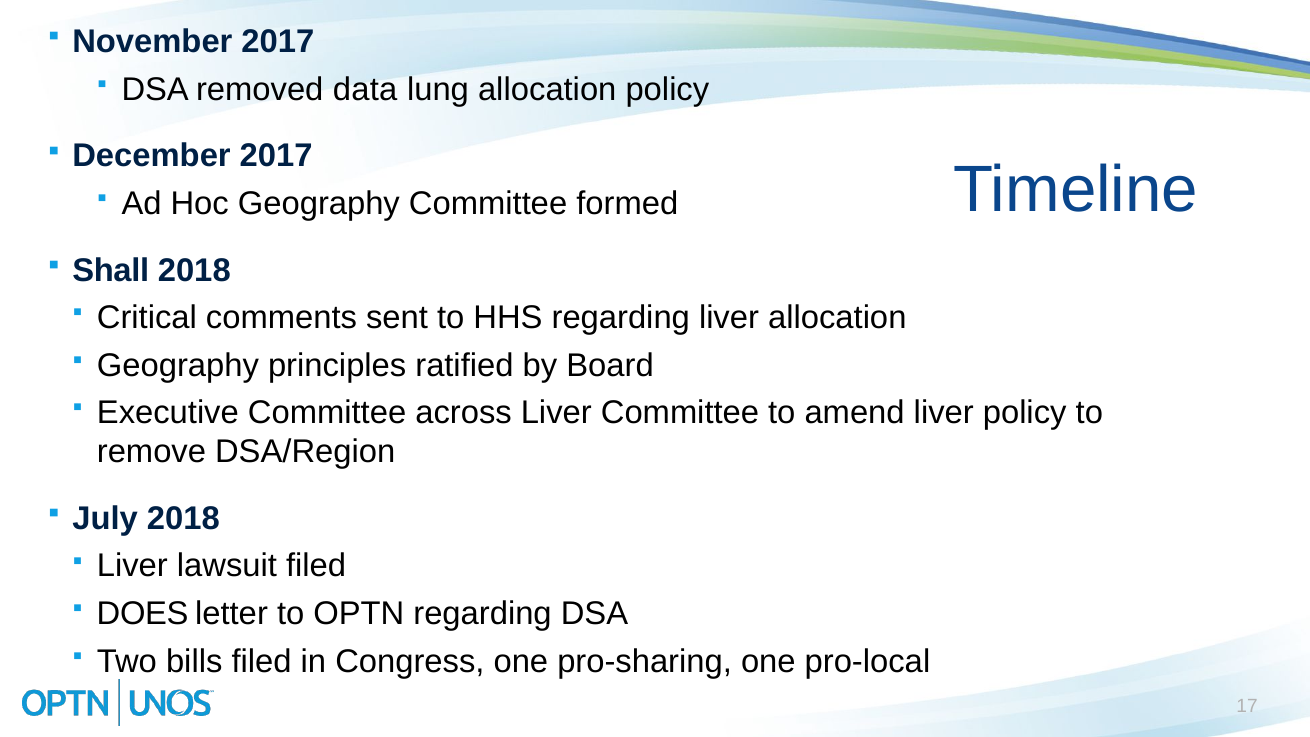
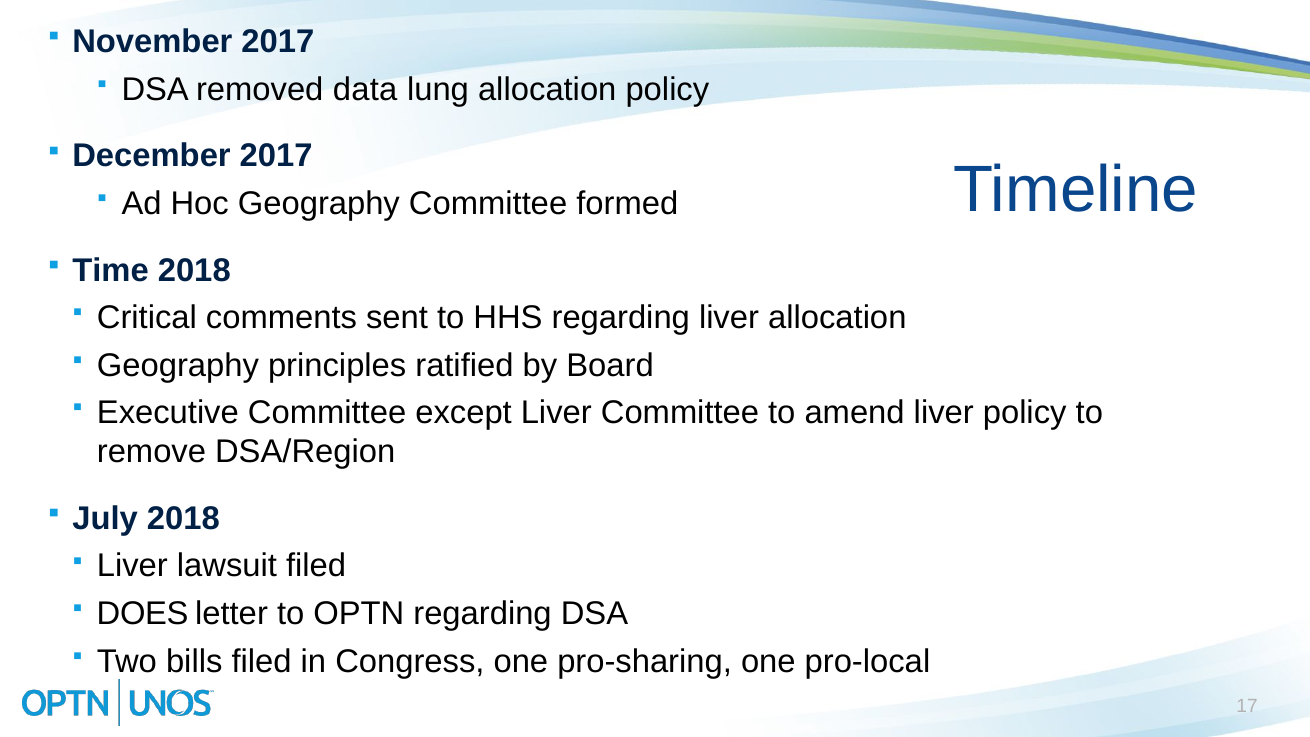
Shall: Shall -> Time (111, 270)
across: across -> except (464, 413)
